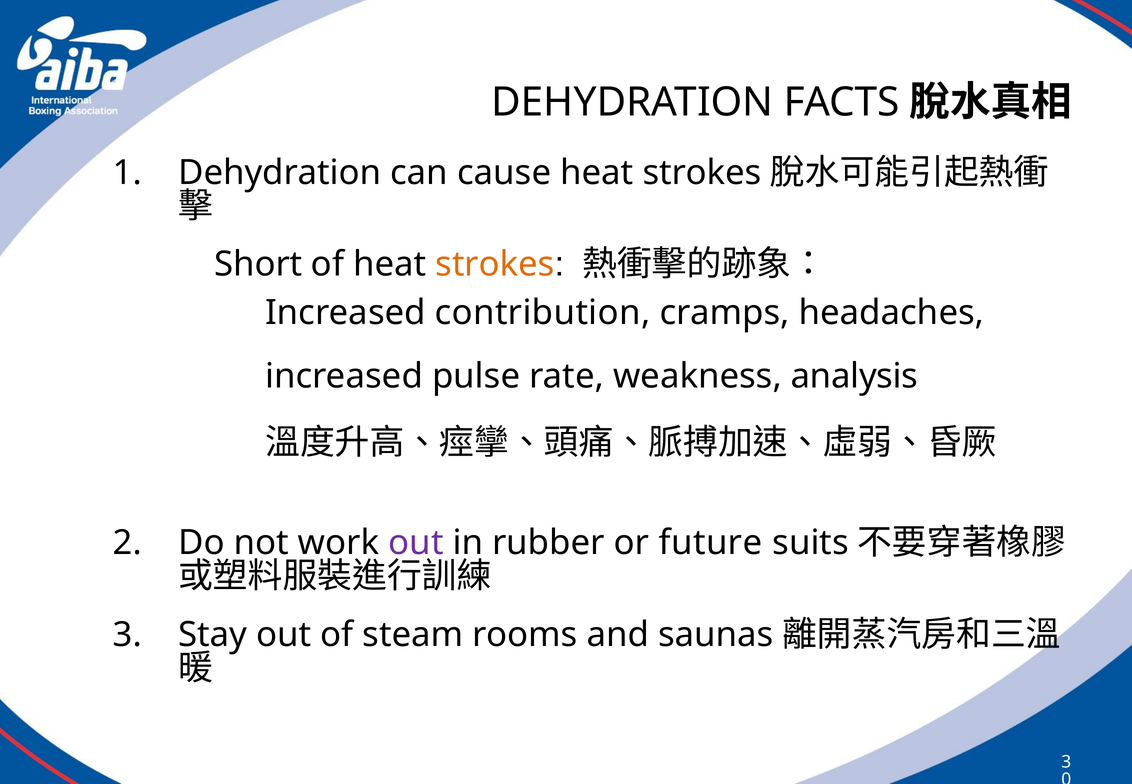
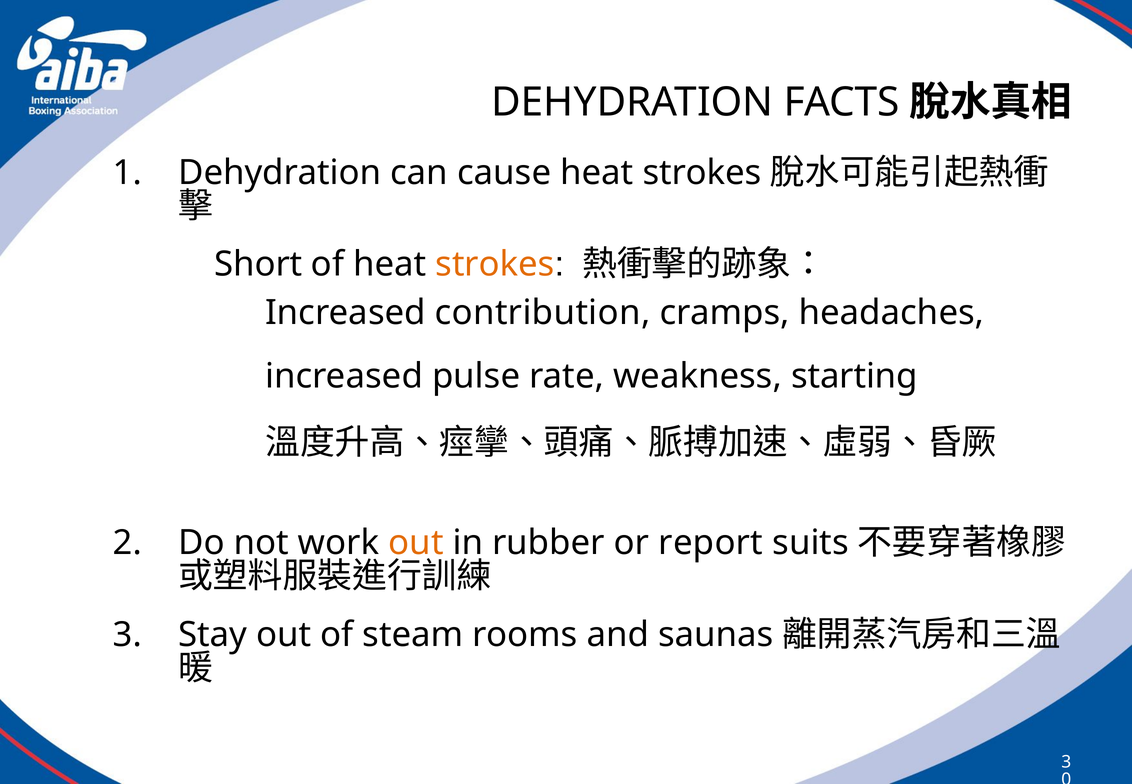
analysis: analysis -> starting (854, 376)
out colour: purple -> orange (416, 543)
future: future -> report (711, 543)
